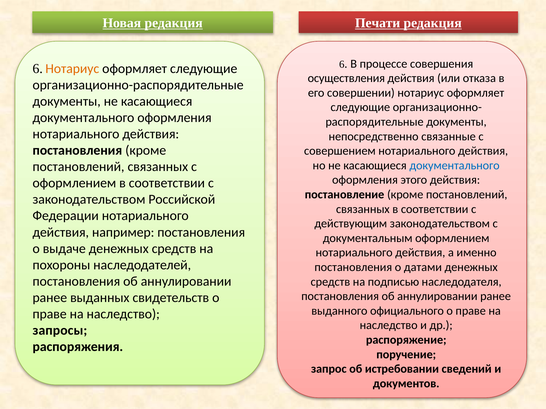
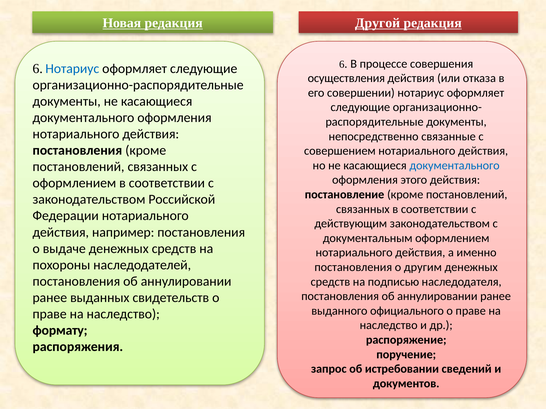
Печати: Печати -> Другой (378, 23)
Нотариус colour: orange -> blue (72, 69)
датами: датами -> другим (423, 267)
запросы: запросы -> формату (60, 331)
